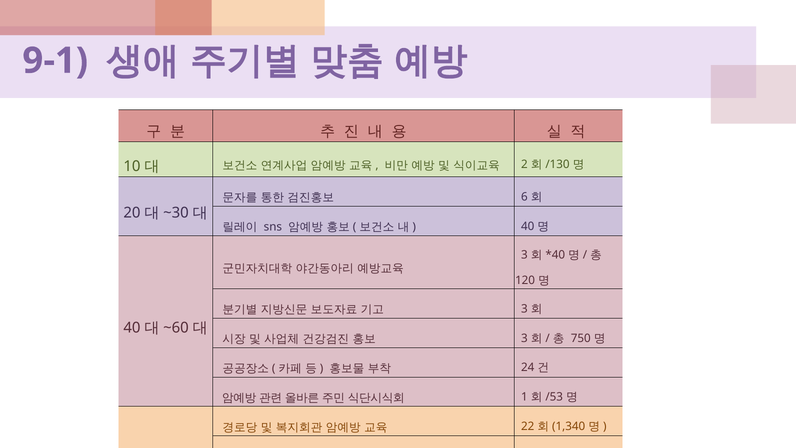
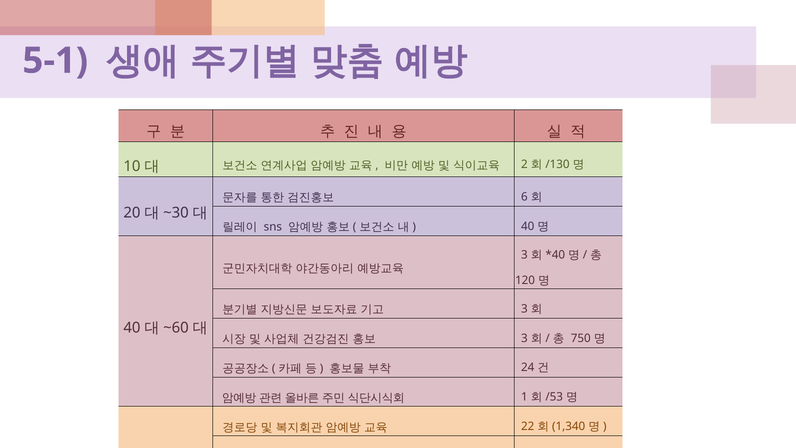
9-1: 9-1 -> 5-1 (55, 61)
